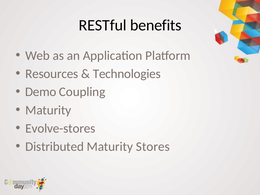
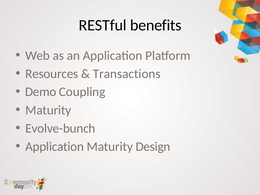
Technologies: Technologies -> Transactions (127, 74)
Evolve-stores: Evolve-stores -> Evolve-bunch (60, 128)
Distributed: Distributed -> Application (55, 147)
Stores: Stores -> Design (153, 147)
